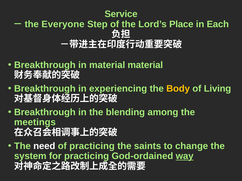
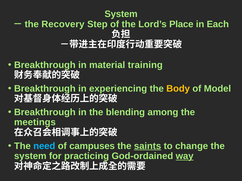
Service: Service -> System (121, 14)
Everyone: Everyone -> Recovery (63, 24)
material material: material -> training (145, 65)
Living: Living -> Model (217, 89)
need colour: white -> light blue (44, 146)
of practicing: practicing -> campuses (92, 146)
saints underline: none -> present (148, 146)
